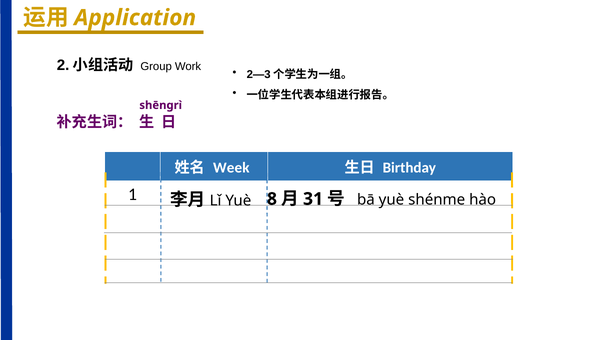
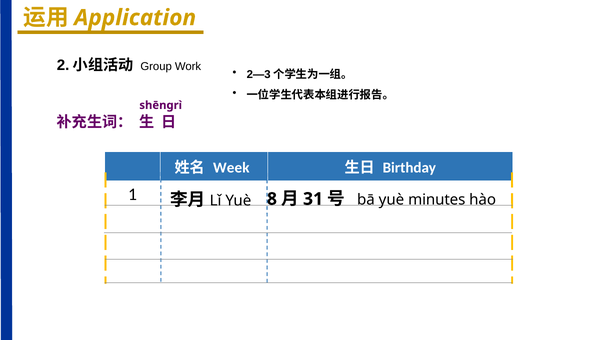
shénme: shénme -> minutes (437, 200)
